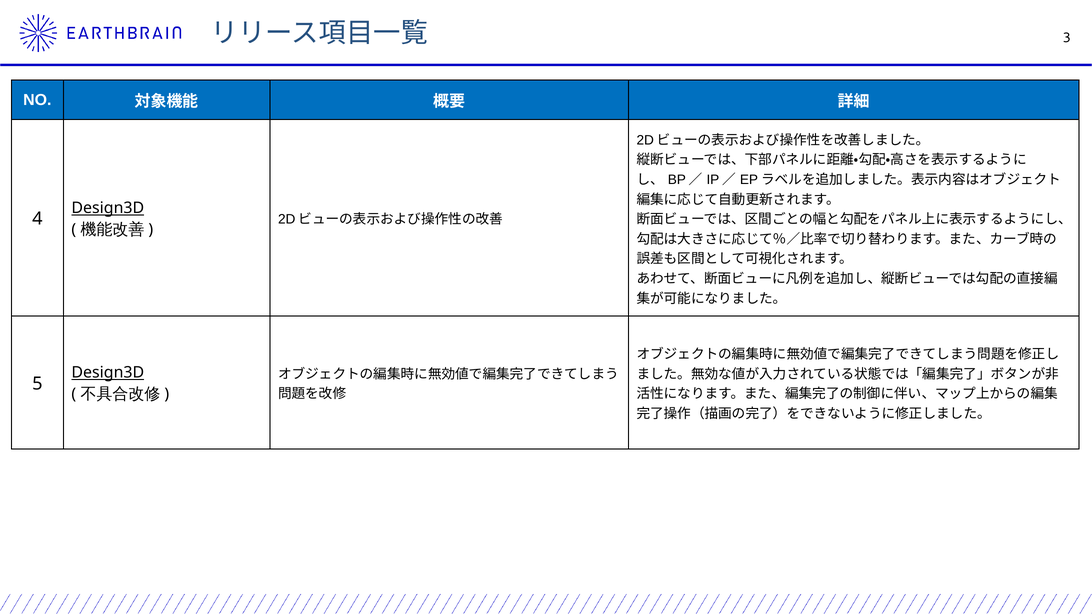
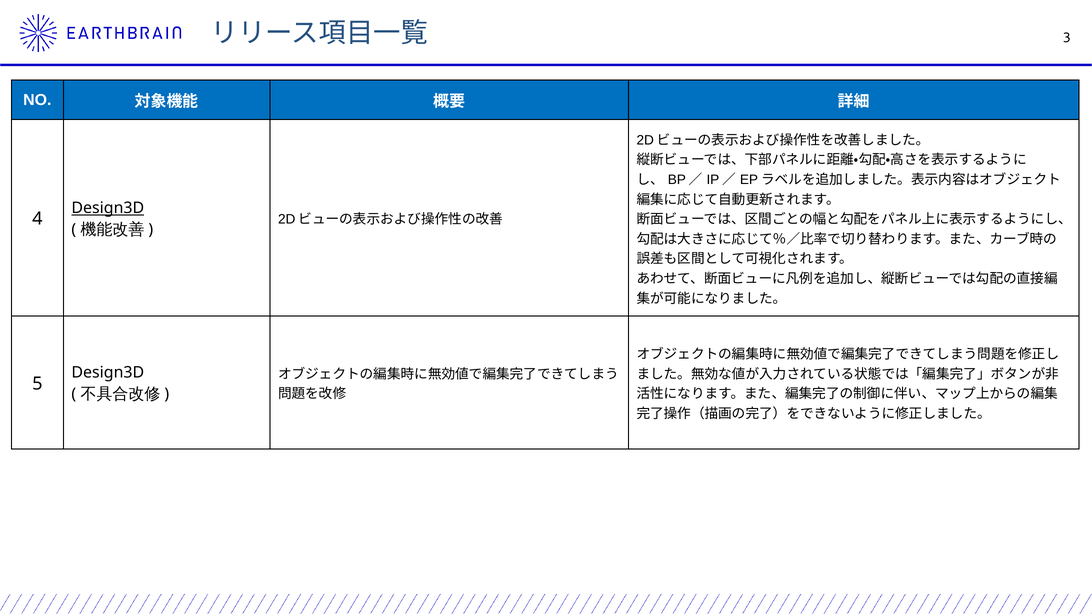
Design3D underline: present -> none (108, 373)
